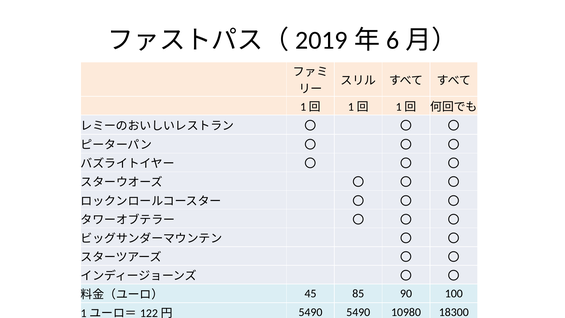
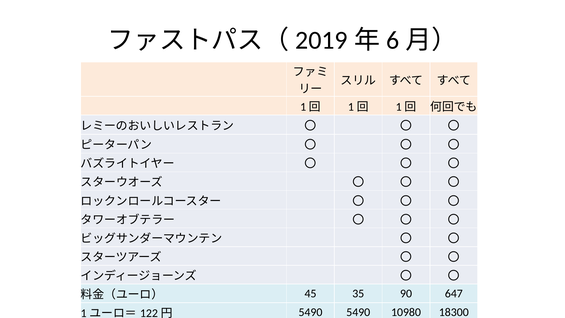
85: 85 -> 35 (358, 293)
100: 100 -> 647 (454, 293)
